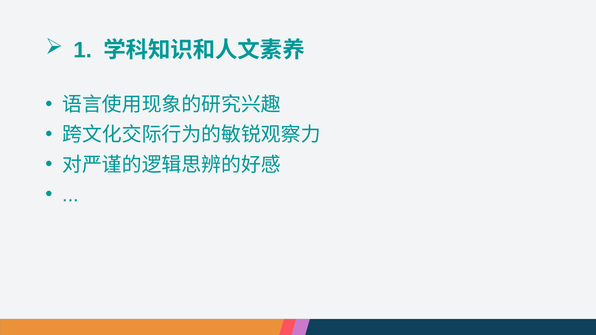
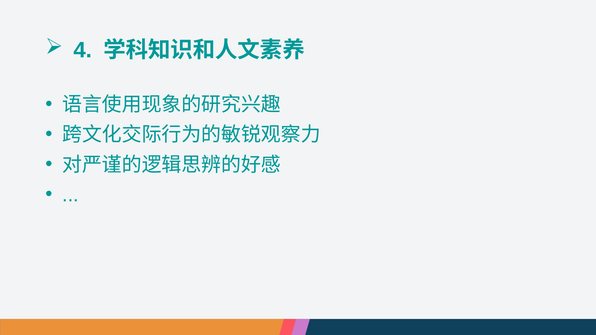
1: 1 -> 4 (83, 50)
